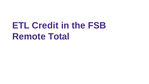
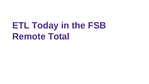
Credit: Credit -> Today (45, 25)
